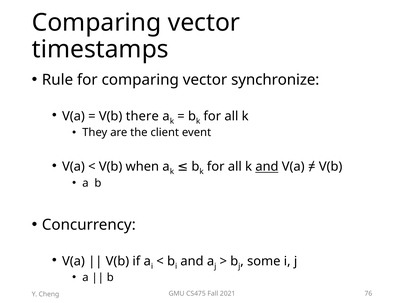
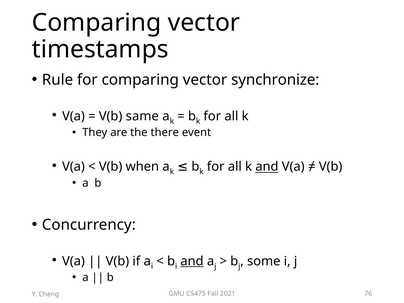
there: there -> same (142, 116)
client: client -> there (165, 132)
and underline: none -> present (192, 261)
